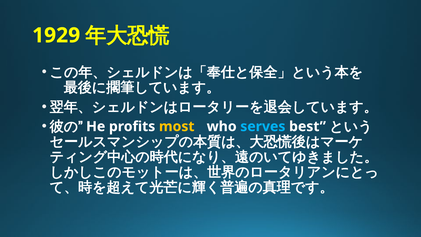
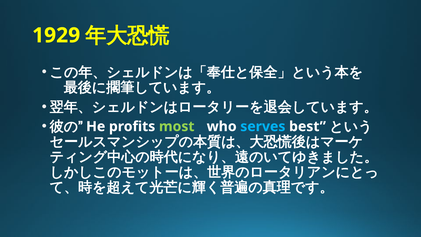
most colour: yellow -> light green (177, 126)
